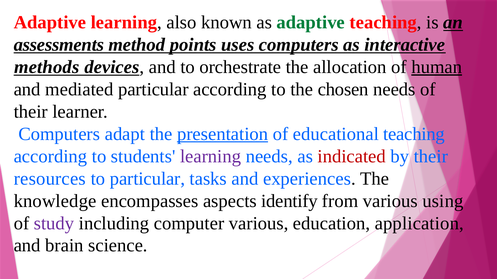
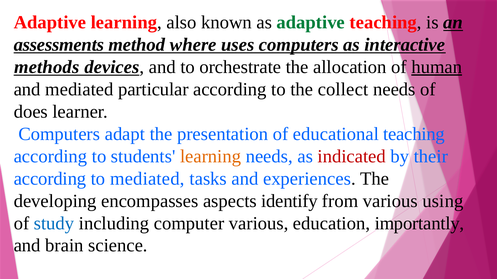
points: points -> where (193, 45)
chosen: chosen -> collect (343, 89)
their: their -> does (31, 112)
presentation underline: present -> none (223, 134)
learning colour: purple -> orange (211, 157)
resources: resources -> according (50, 179)
to particular: particular -> mediated (147, 179)
knowledge: knowledge -> developing (55, 201)
study colour: purple -> blue (54, 224)
application: application -> importantly (419, 224)
